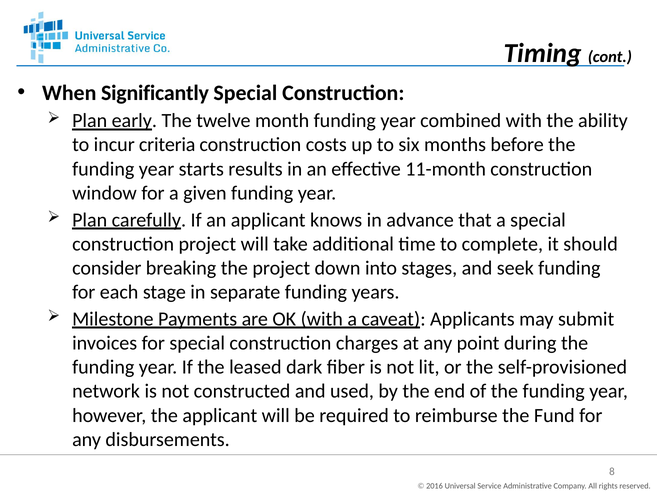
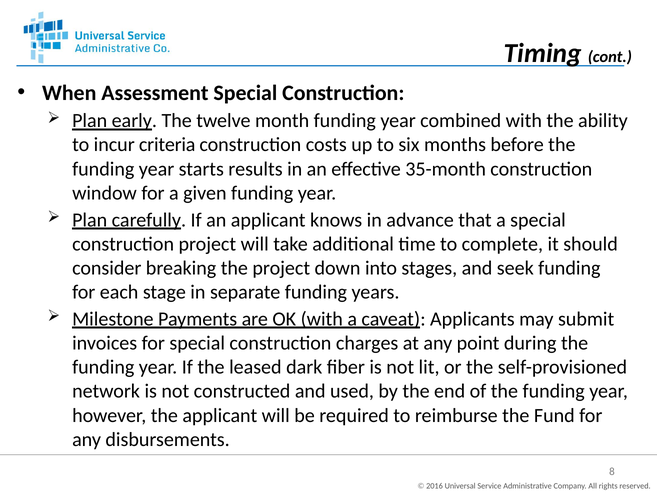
Significantly: Significantly -> Assessment (155, 93)
11-month: 11-month -> 35-month (446, 169)
